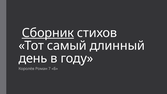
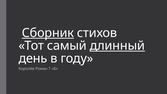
длинный underline: none -> present (117, 46)
